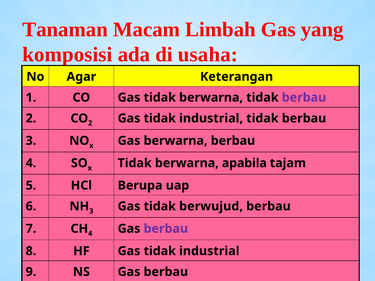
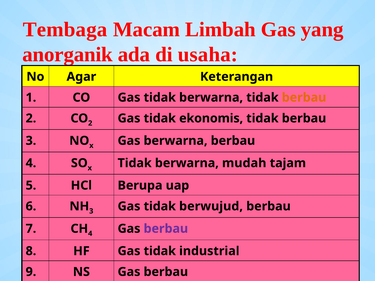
Tanaman: Tanaman -> Tembaga (65, 29)
komposisi: komposisi -> anorganik (68, 54)
berbau colour: purple -> orange (304, 98)
2 Gas tidak industrial: industrial -> ekonomis (211, 118)
apabila: apabila -> mudah (244, 163)
